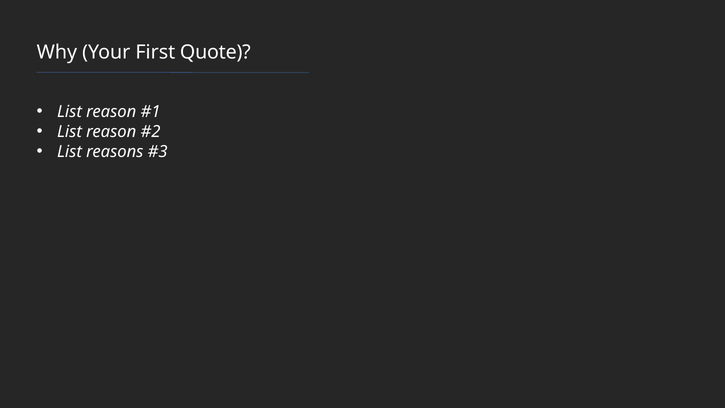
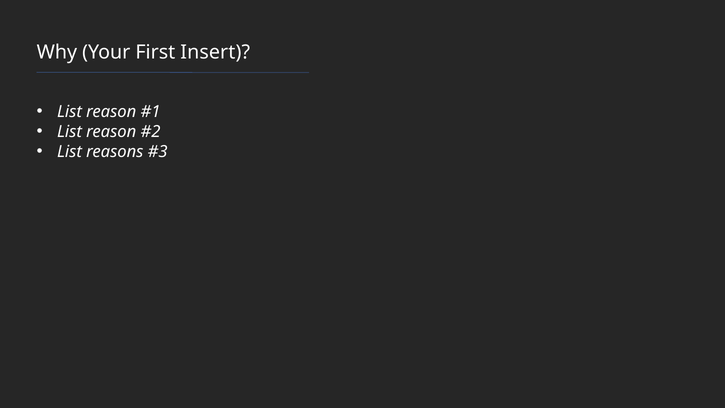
Quote: Quote -> Insert (215, 52)
